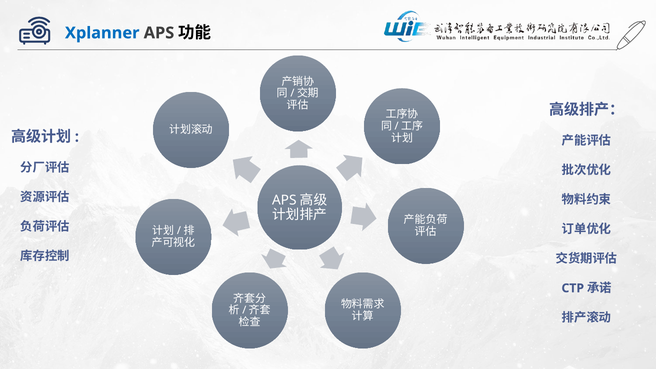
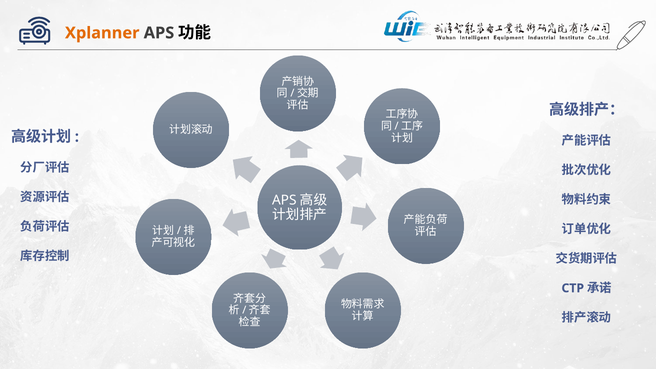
Xplanner colour: blue -> orange (102, 33)
